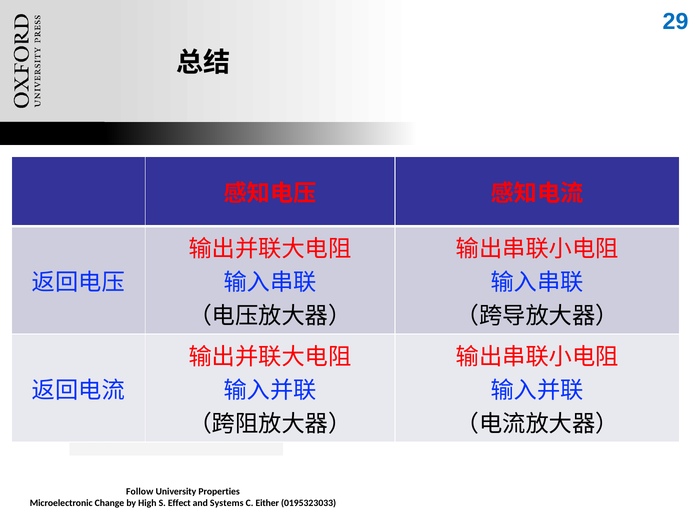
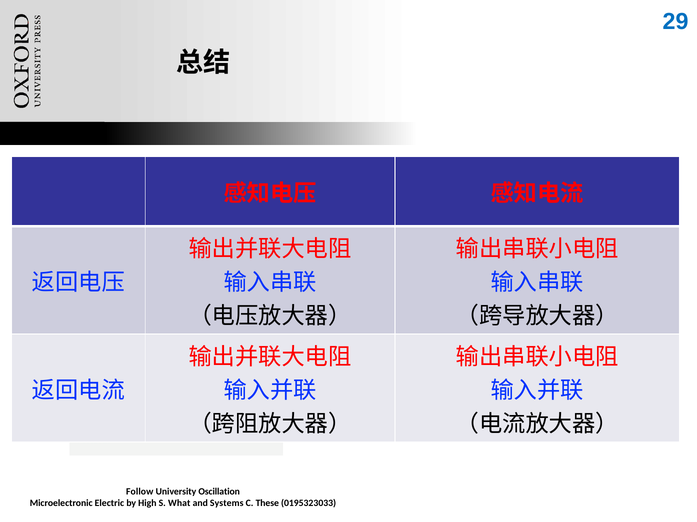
Properties: Properties -> Oscillation (219, 492)
Change: Change -> Electric (109, 504)
Effect: Effect -> What (179, 504)
Either: Either -> These (267, 504)
